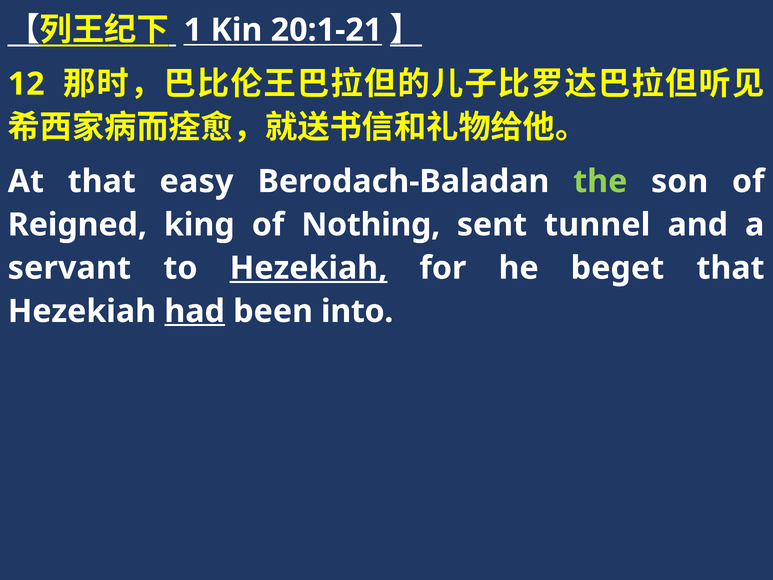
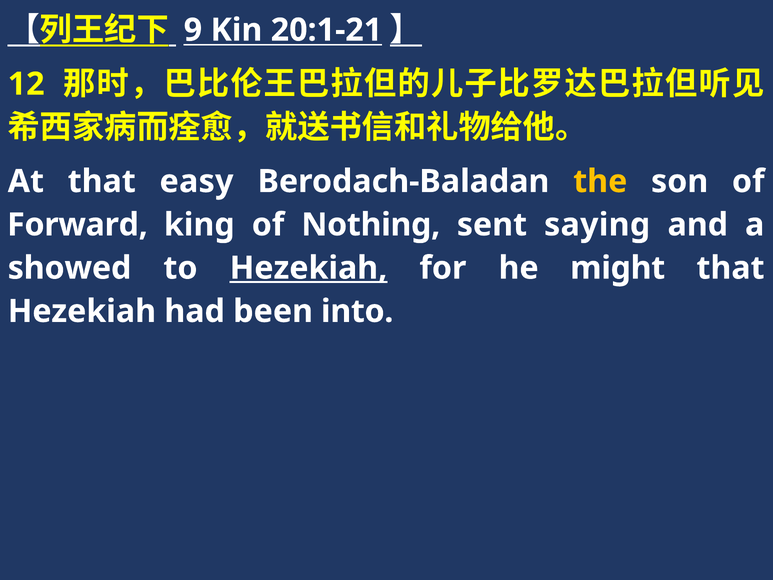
1: 1 -> 9 (193, 30)
the colour: light green -> yellow (600, 181)
Reigned: Reigned -> Forward (77, 225)
tunnel: tunnel -> saying (597, 225)
servant: servant -> showed (70, 268)
beget: beget -> might (618, 268)
had underline: present -> none (195, 311)
